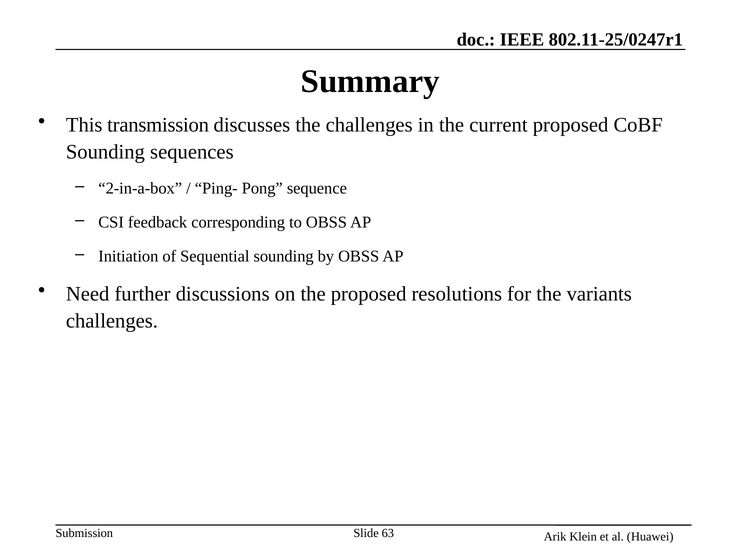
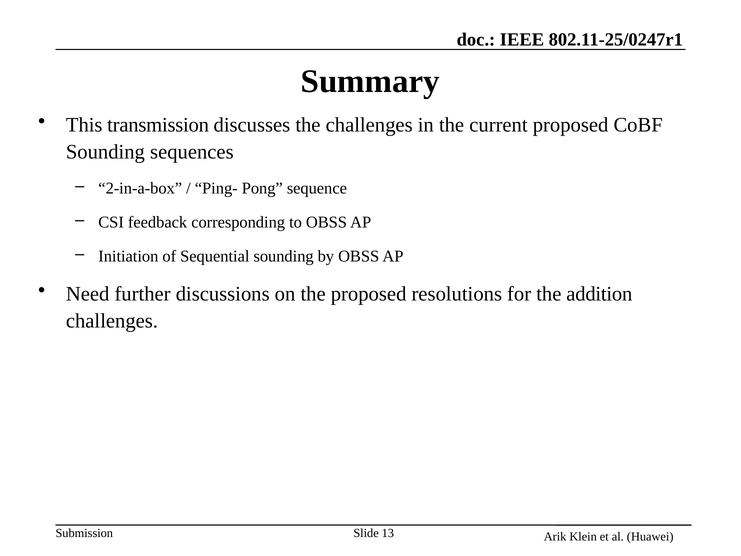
variants: variants -> addition (599, 294)
63: 63 -> 13 (388, 533)
